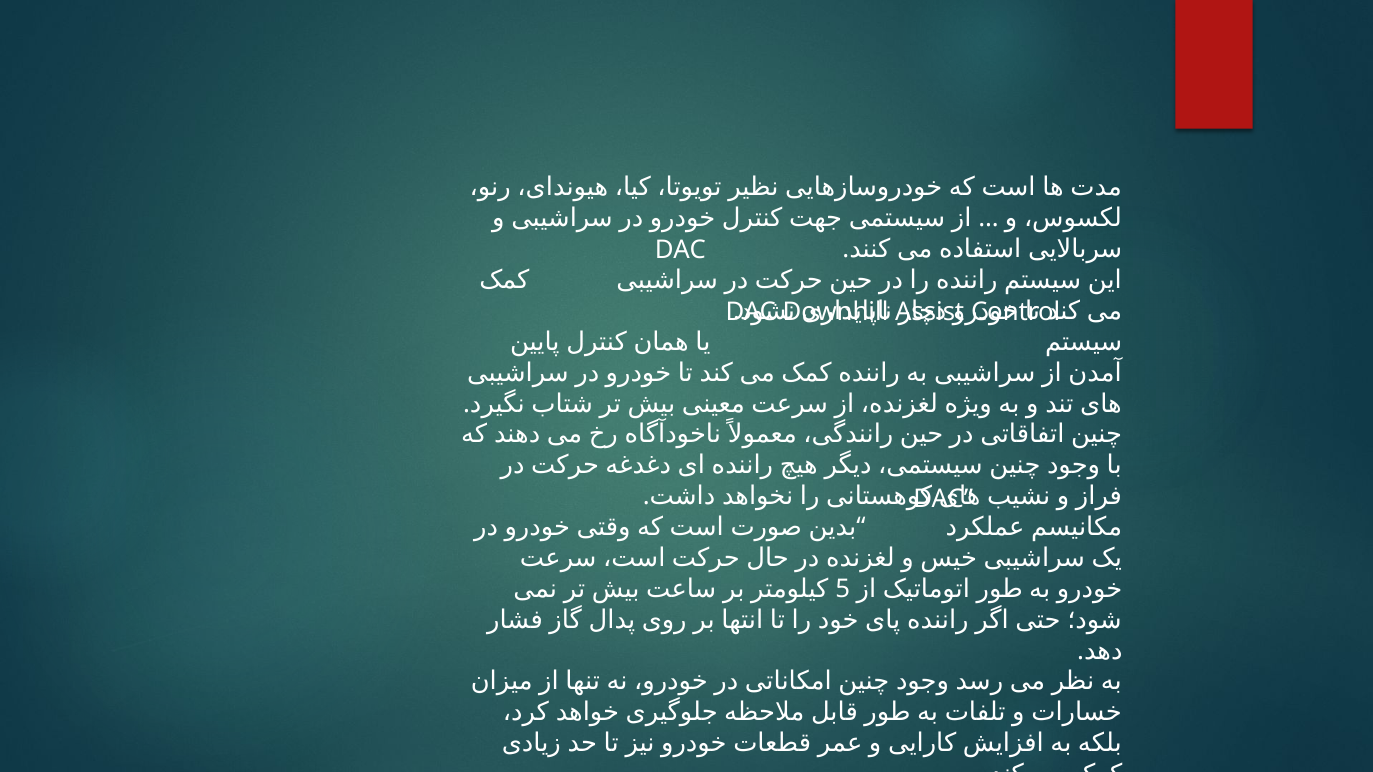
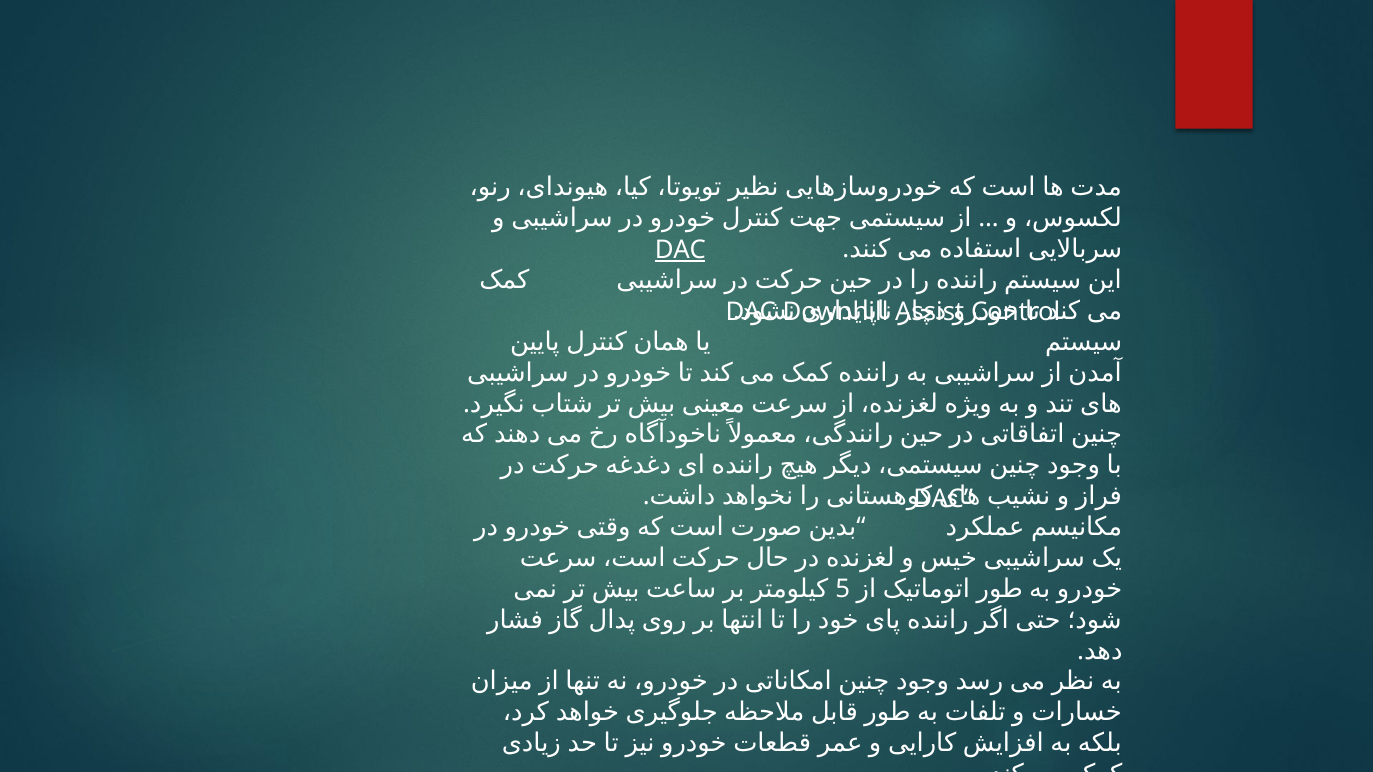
DAC underline: none -> present (680, 250)
